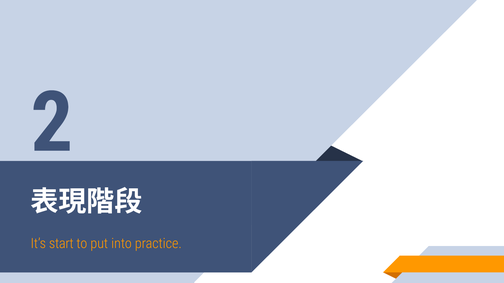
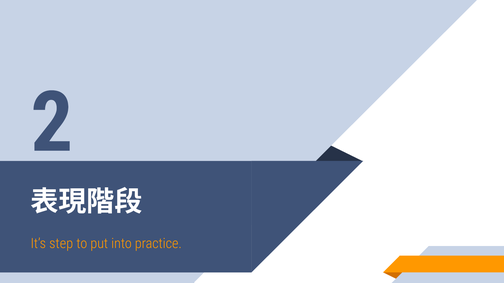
start: start -> step (61, 244)
